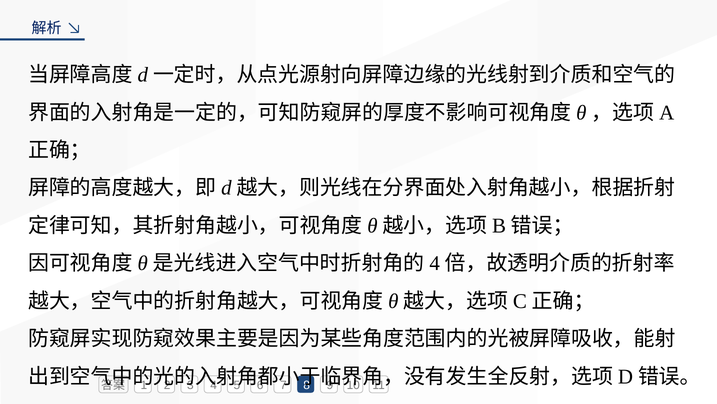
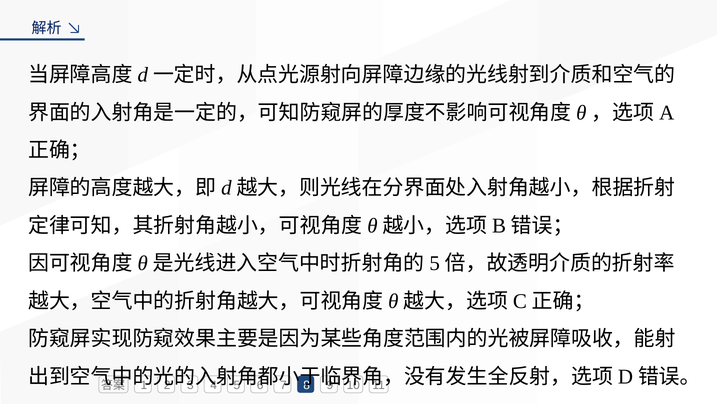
4: 4 -> 5 (435, 263)
